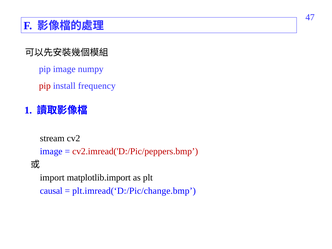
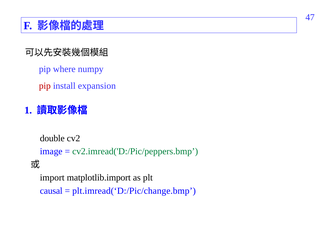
pip image: image -> where (64, 69)
frequency: frequency -> expansion (97, 86)
stream: stream -> double (52, 138)
cv2.imread('D:/Pic/peppers.bmp colour: red -> green (135, 151)
